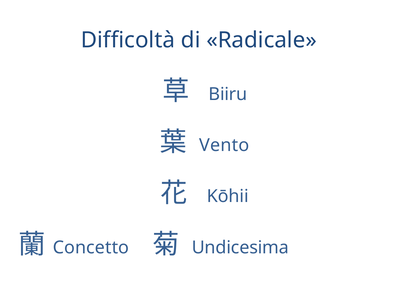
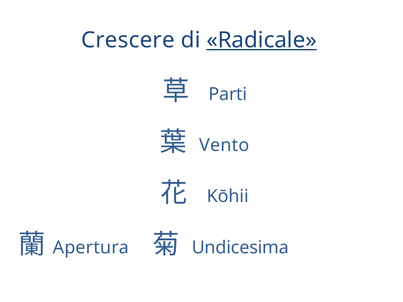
Difficoltà: Difficoltà -> Crescere (128, 40)
Radicale underline: none -> present (262, 40)
Biiru: Biiru -> Parti (228, 94)
Concetto: Concetto -> Apertura (91, 248)
